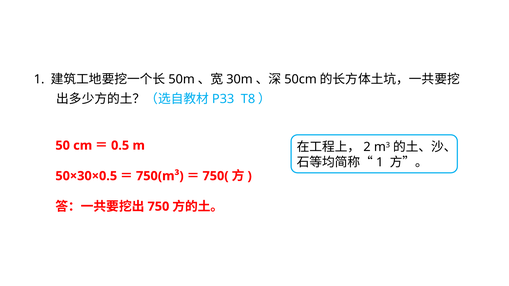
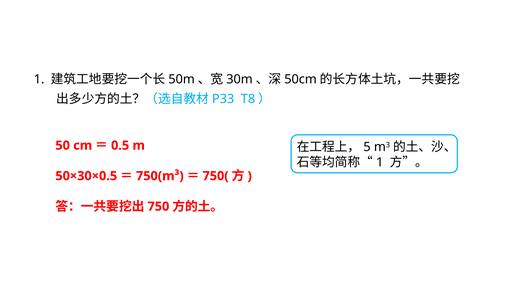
2: 2 -> 5 (367, 147)
